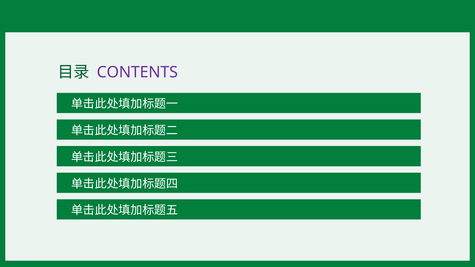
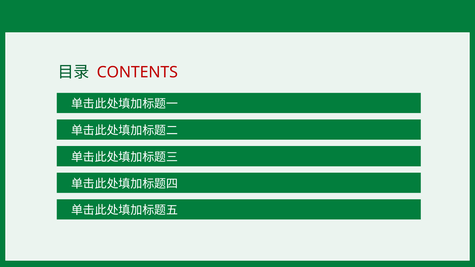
CONTENTS colour: purple -> red (137, 72)
